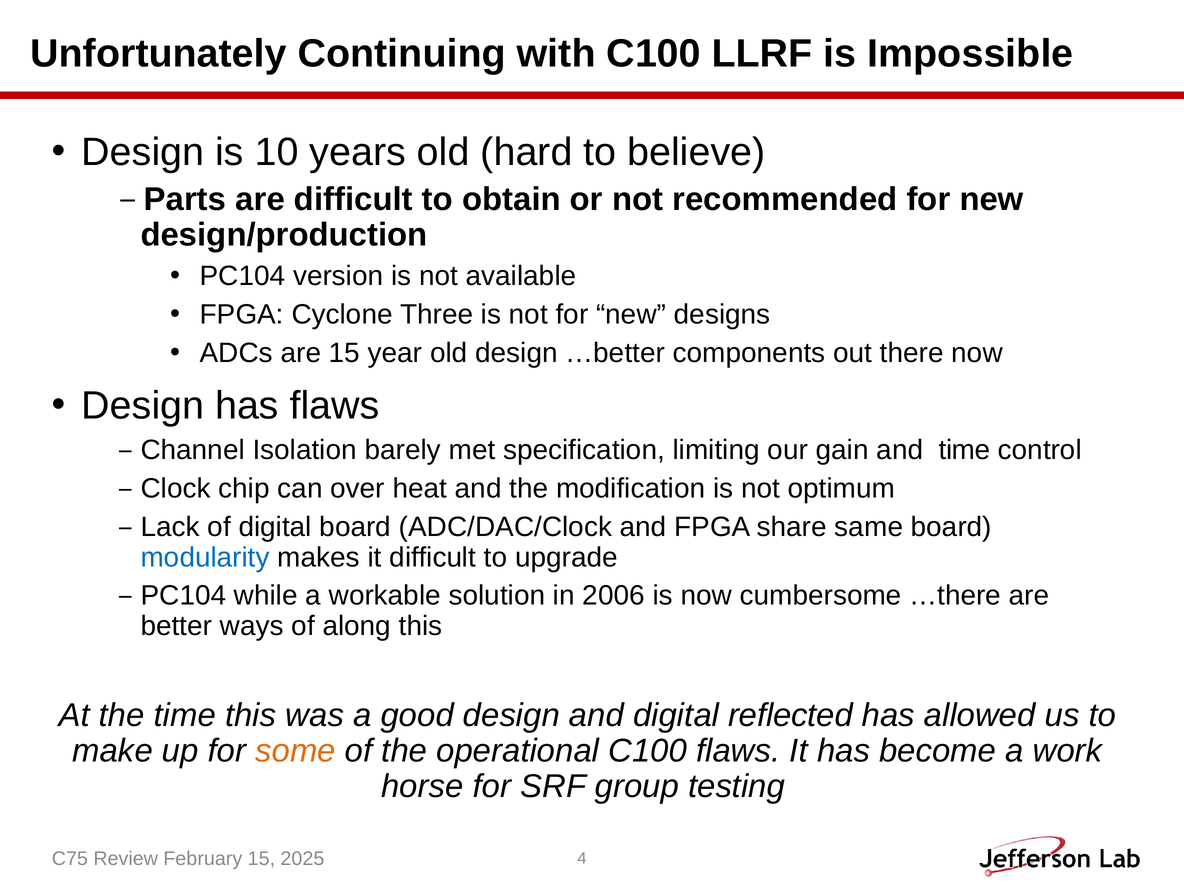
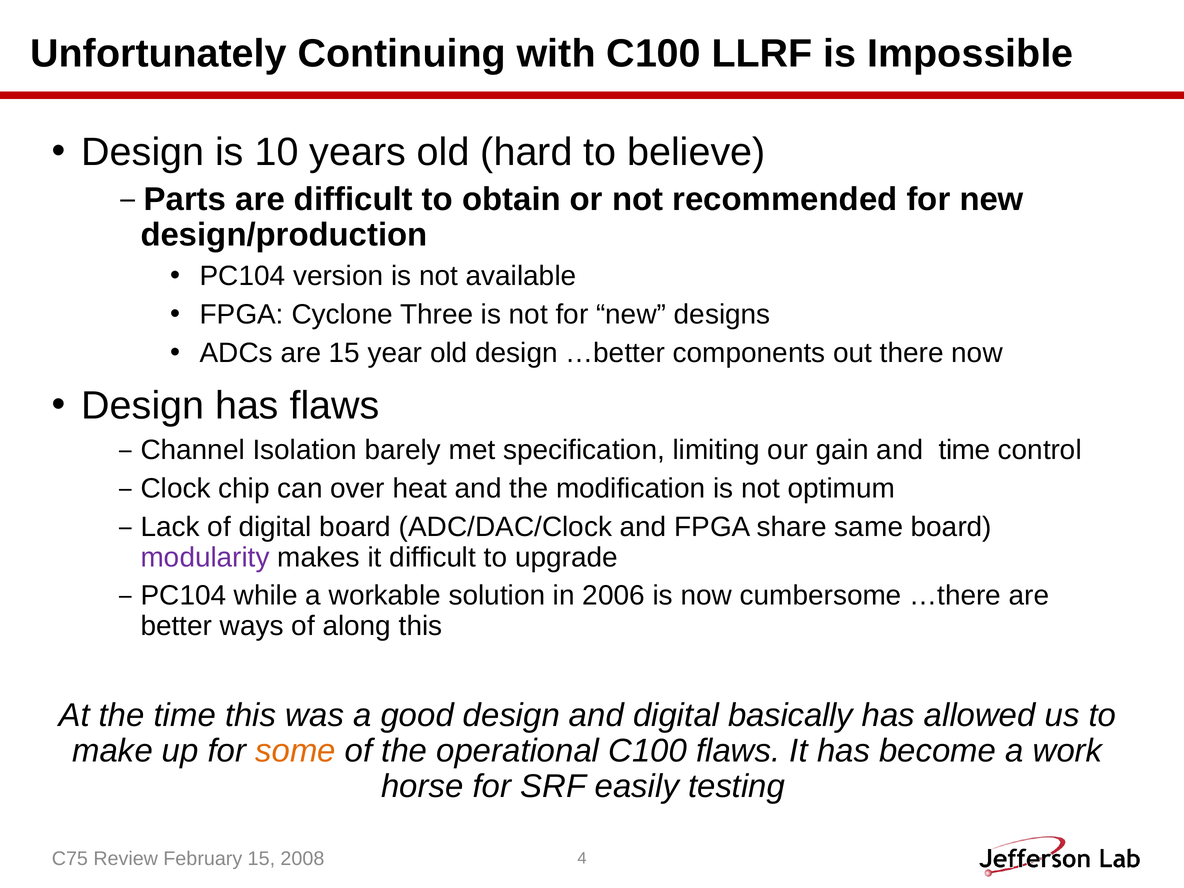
modularity colour: blue -> purple (205, 557)
reflected: reflected -> basically (791, 715)
group: group -> easily (637, 786)
2025: 2025 -> 2008 (302, 859)
